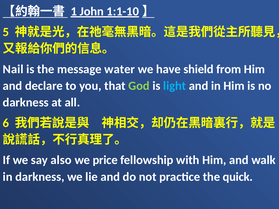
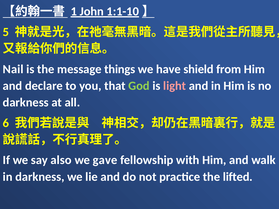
water: water -> things (120, 69)
light colour: light blue -> pink (175, 86)
price: price -> gave (105, 160)
quick: quick -> lifted (238, 177)
